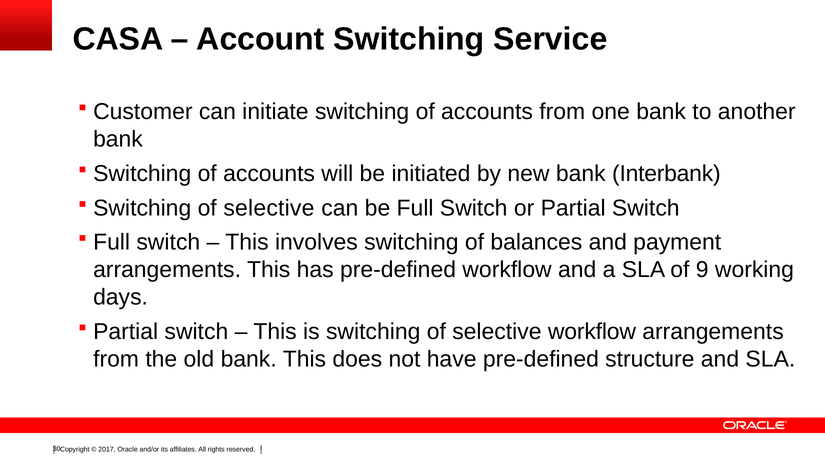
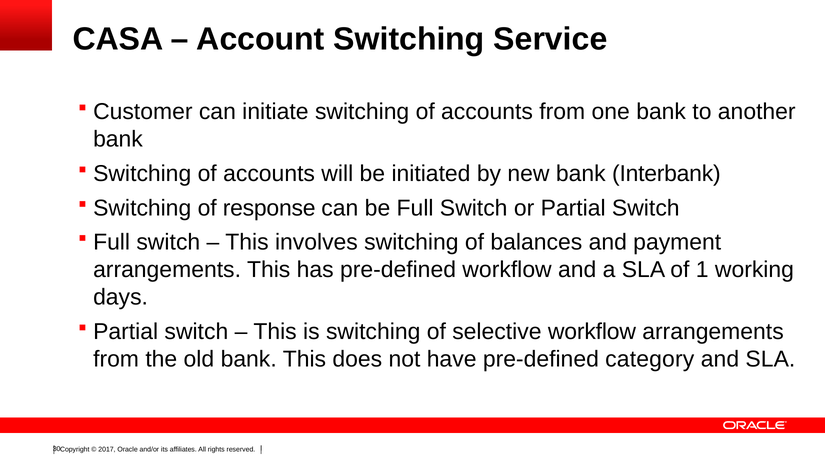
selective: selective -> response (269, 208)
9: 9 -> 1 (702, 270)
structure: structure -> category (650, 359)
